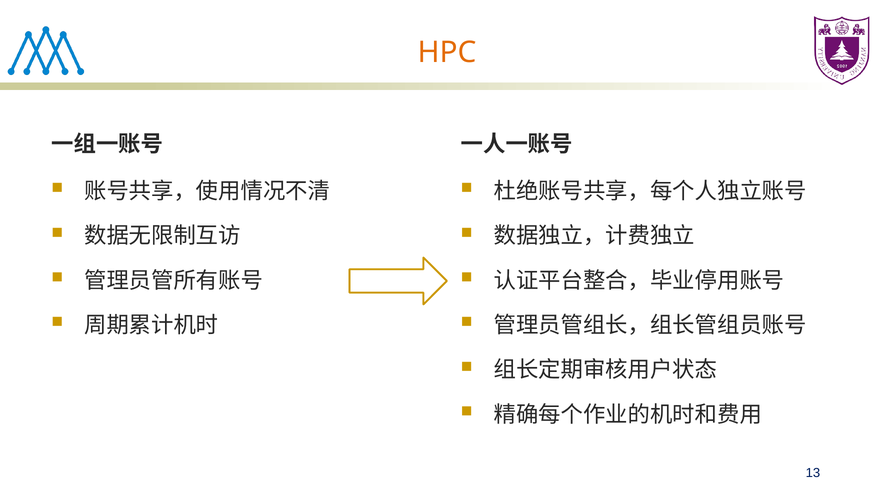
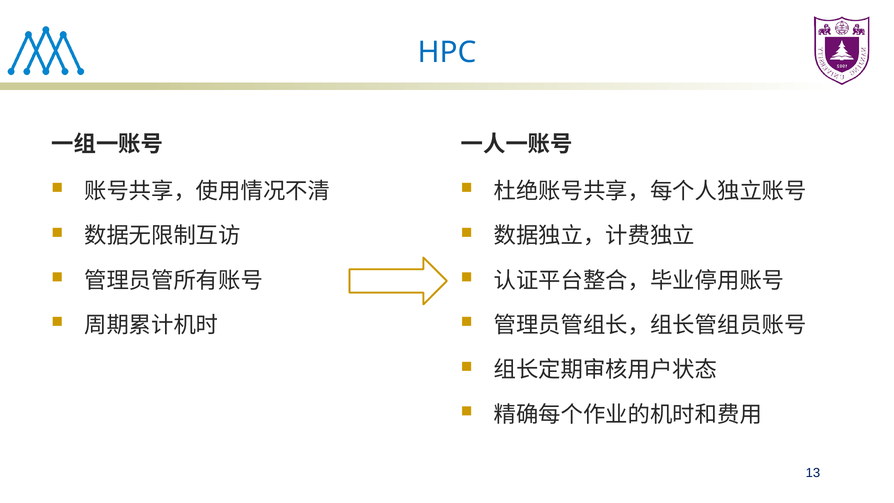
HPC colour: orange -> blue (447, 52)
